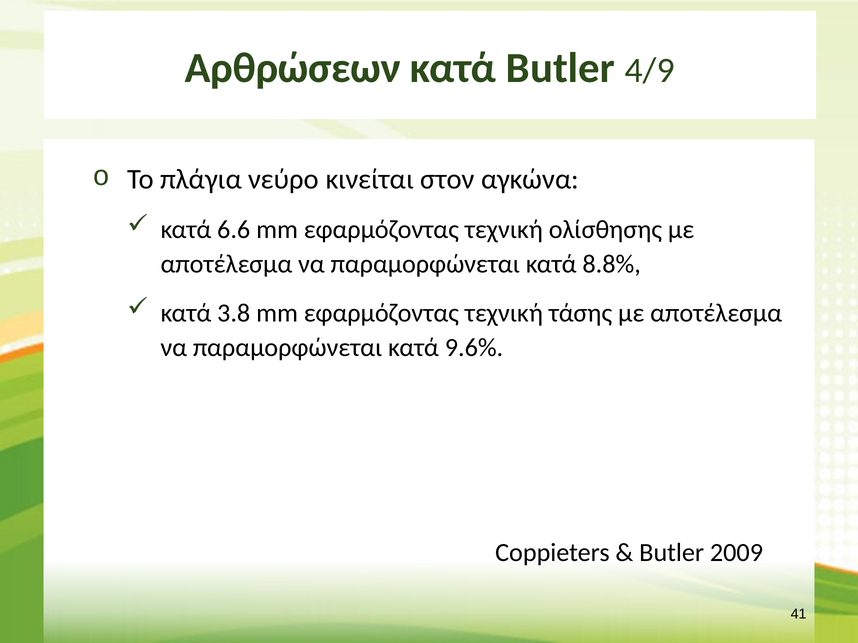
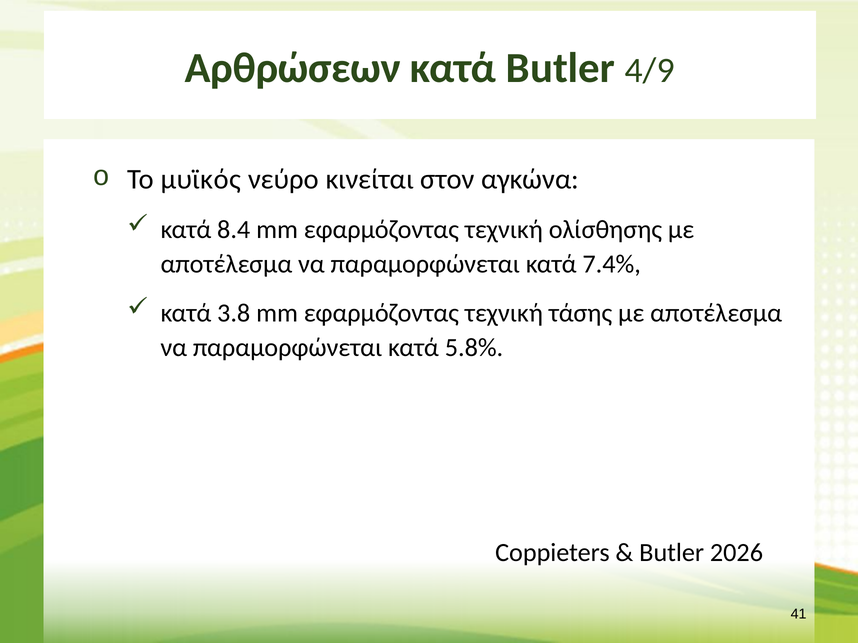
πλάγια: πλάγια -> μυϊκός (201, 180)
6.6: 6.6 -> 8.4 (234, 230)
8.8%: 8.8% -> 7.4% (612, 264)
9.6%: 9.6% -> 5.8% (474, 348)
2009: 2009 -> 2026 (736, 553)
